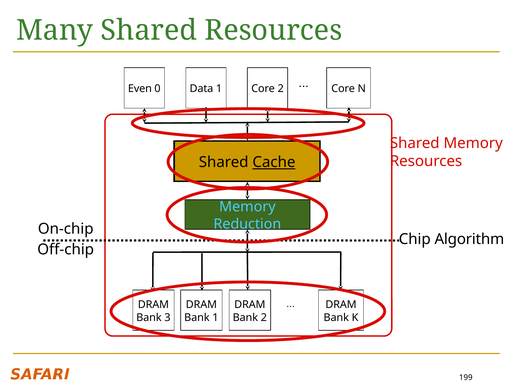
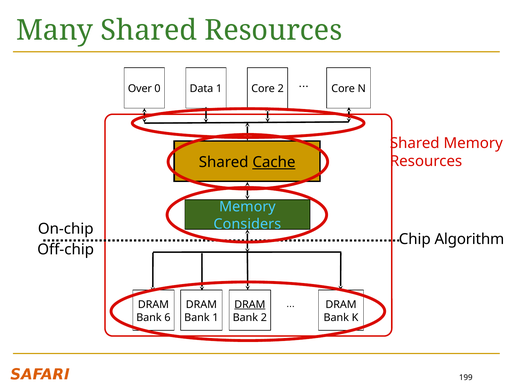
Even: Even -> Over (140, 89)
Reduction: Reduction -> Considers (247, 224)
DRAM underline: none -> present (250, 304)
3: 3 -> 6 (167, 317)
